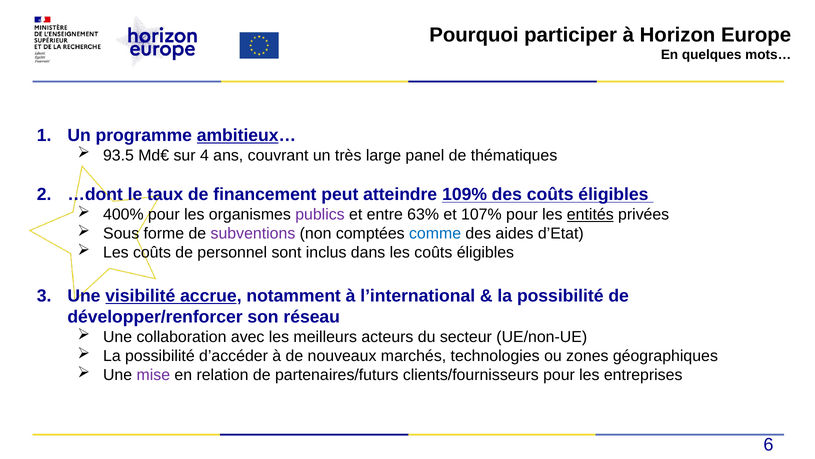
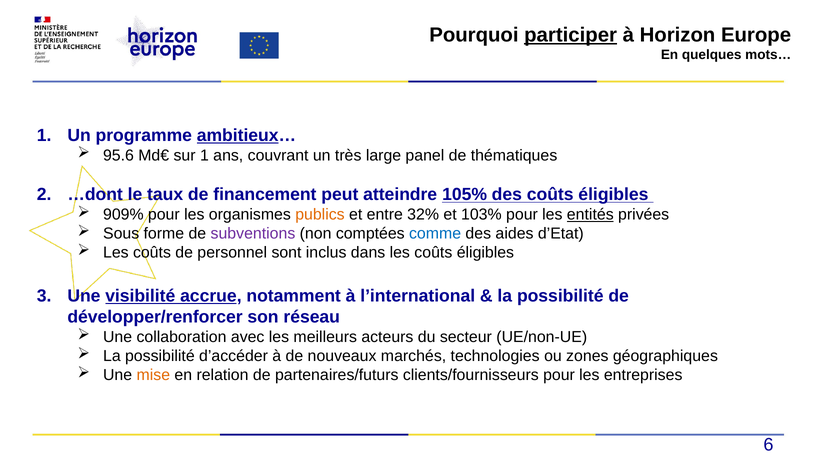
participer underline: none -> present (571, 35)
93.5: 93.5 -> 95.6 (118, 155)
sur 4: 4 -> 1 (204, 155)
109%: 109% -> 105% (465, 194)
400%: 400% -> 909% (123, 214)
publics colour: purple -> orange (320, 214)
63%: 63% -> 32% (423, 214)
107%: 107% -> 103% (481, 214)
mise colour: purple -> orange (153, 375)
